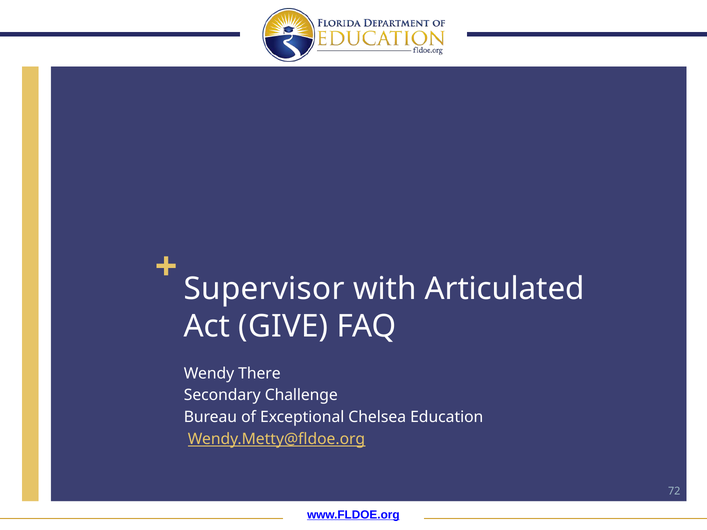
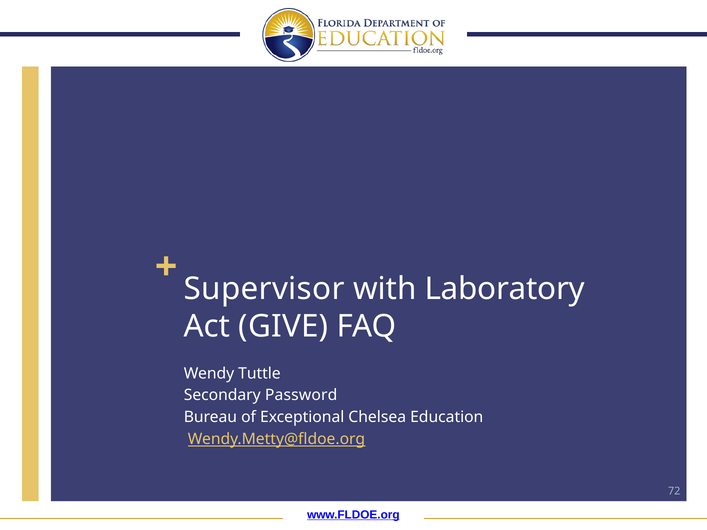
Articulated: Articulated -> Laboratory (505, 289)
There: There -> Tuttle (259, 374)
Challenge: Challenge -> Password (301, 395)
